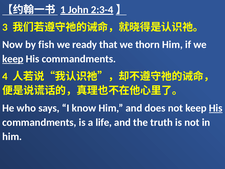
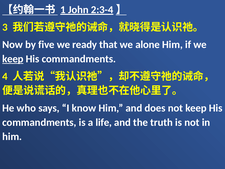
fish: fish -> five (46, 45)
thorn: thorn -> alone (148, 45)
His underline: present -> none (216, 108)
